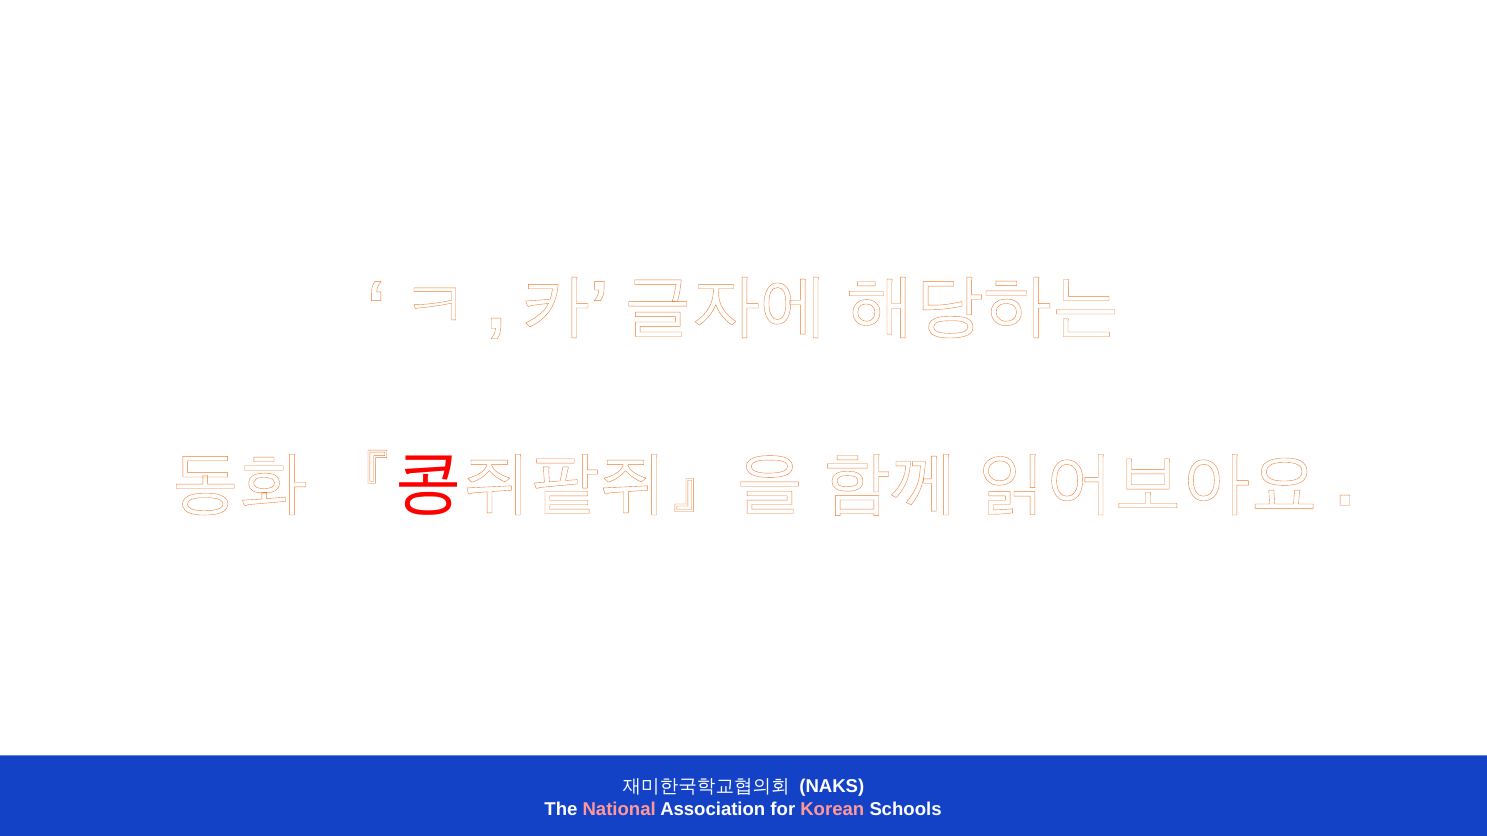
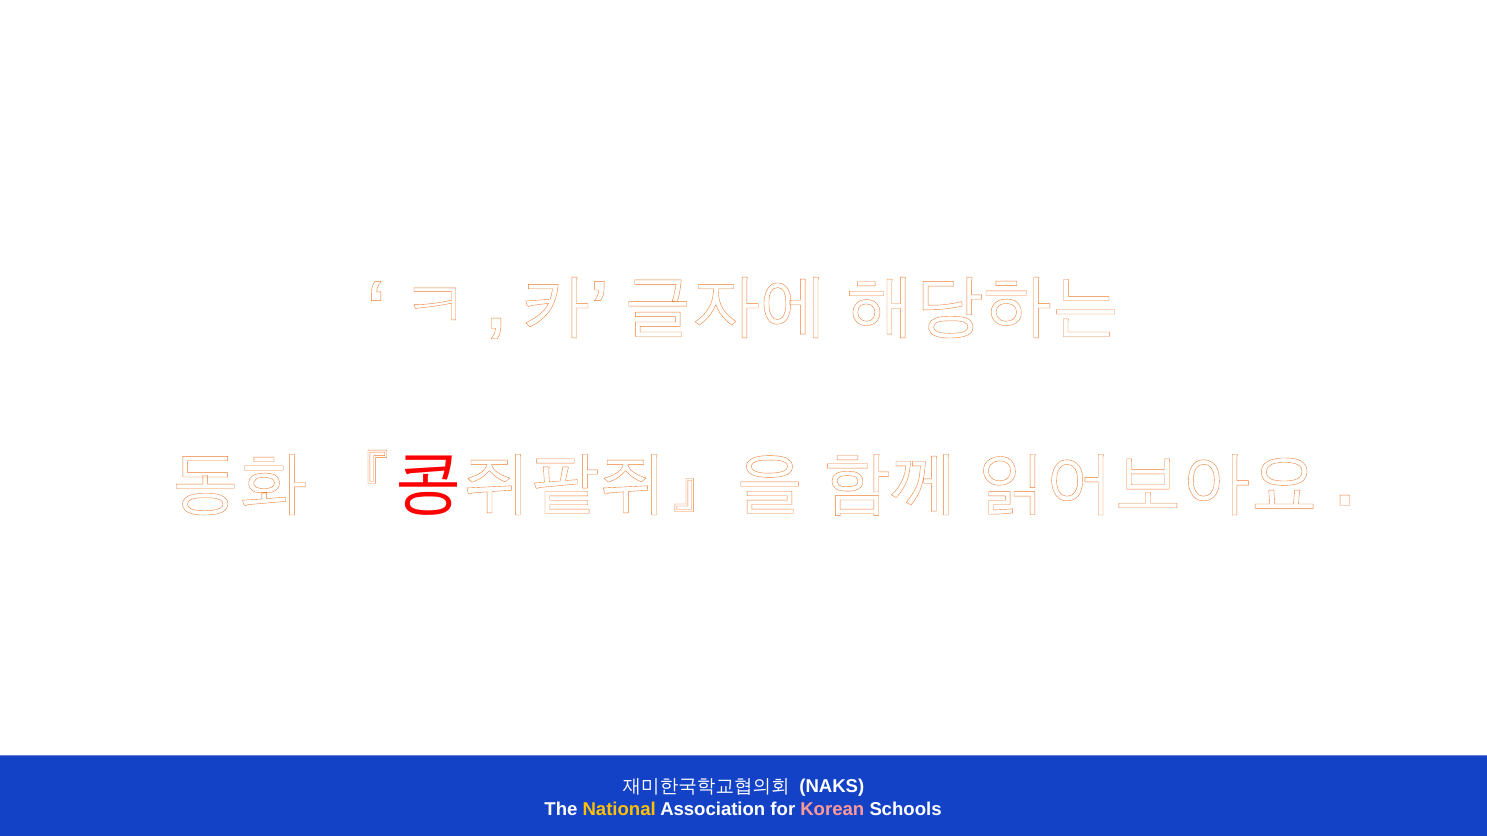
National colour: pink -> yellow (619, 809)
